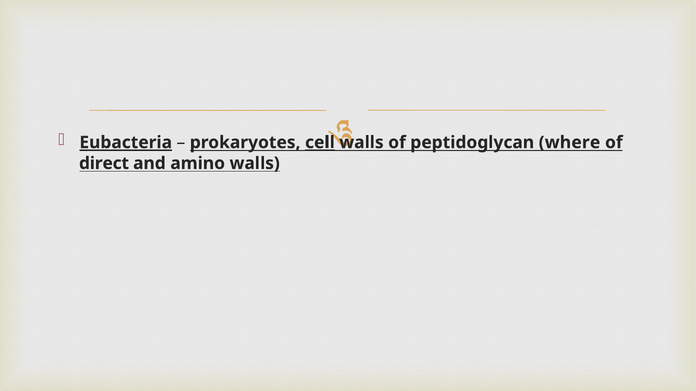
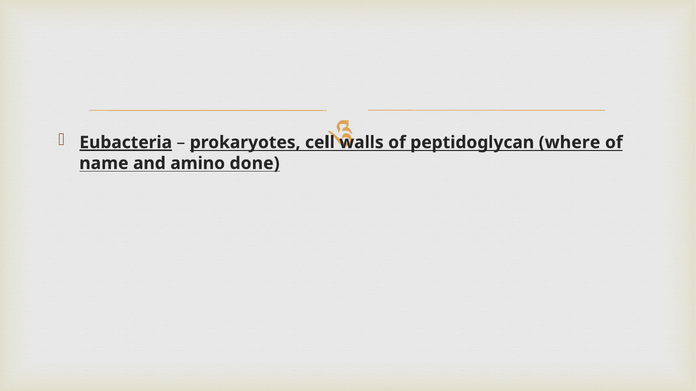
cell underline: present -> none (320, 143)
direct: direct -> name (104, 163)
amino walls: walls -> done (255, 163)
